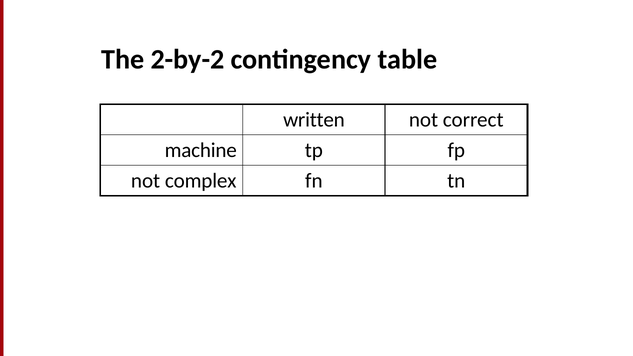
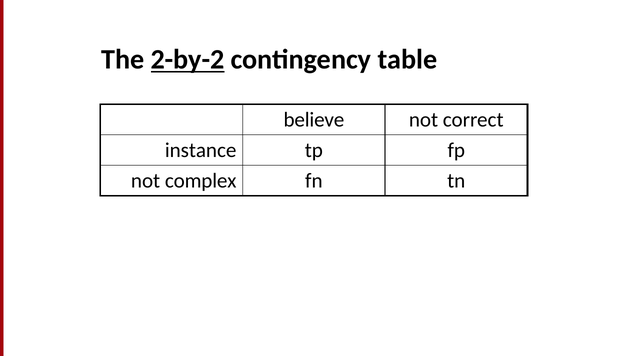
2-by-2 underline: none -> present (188, 60)
written: written -> believe (314, 120)
machine: machine -> instance (201, 150)
